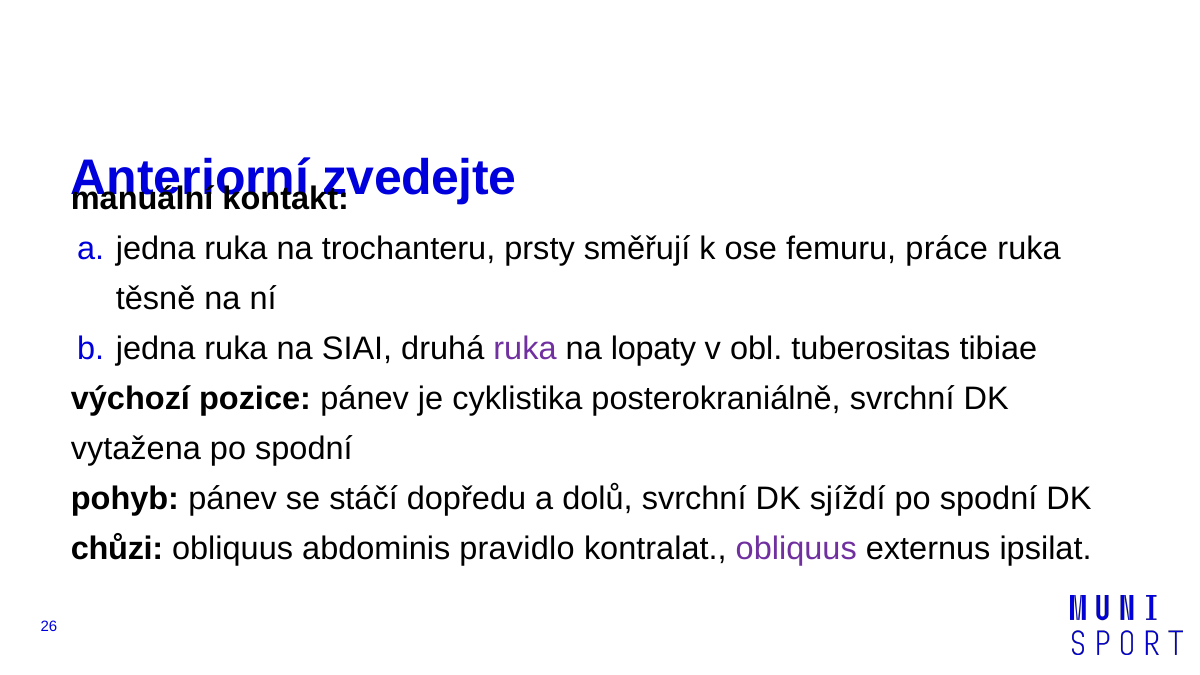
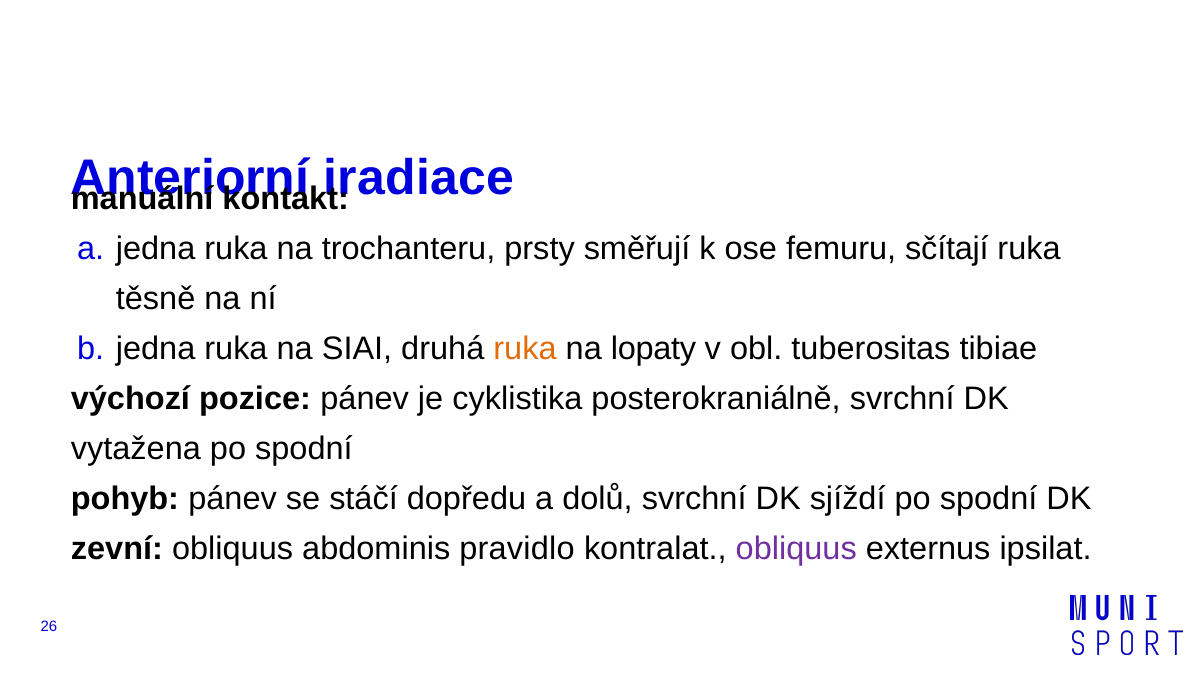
zvedejte: zvedejte -> iradiace (419, 178)
práce: práce -> sčítají (947, 249)
ruka colour: purple -> orange (525, 349)
chůzi: chůzi -> zevní (117, 548)
